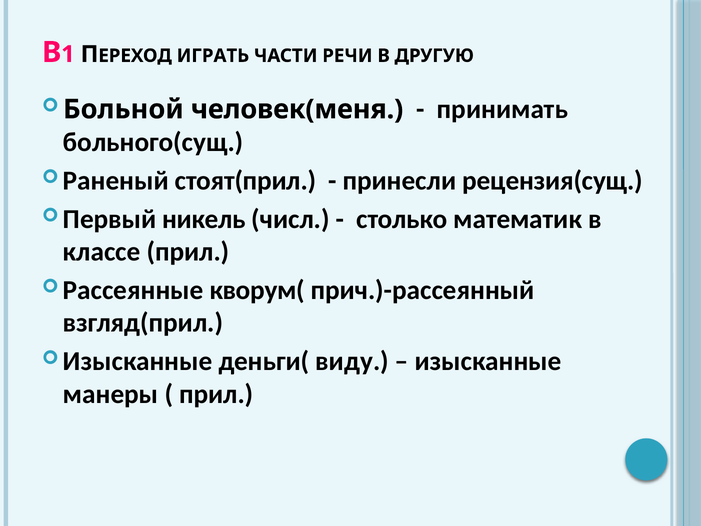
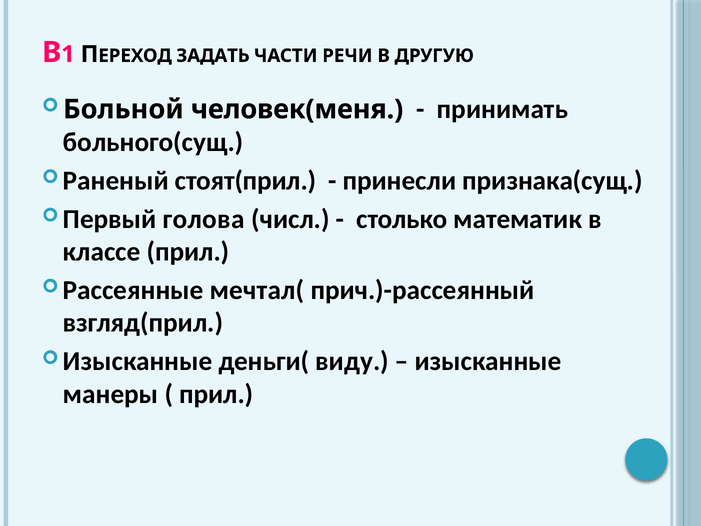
ИГРАТЬ: ИГРАТЬ -> ЗАДАТЬ (213, 56)
рецензия(сущ: рецензия(сущ -> признака(сущ (553, 180)
никель: никель -> голова (204, 219)
кворум(: кворум( -> мечтал( (257, 290)
